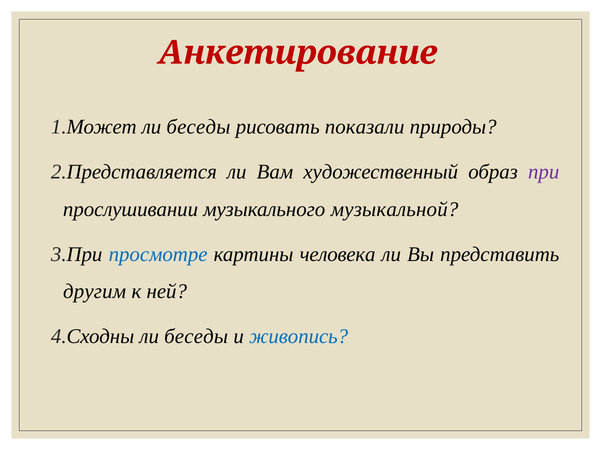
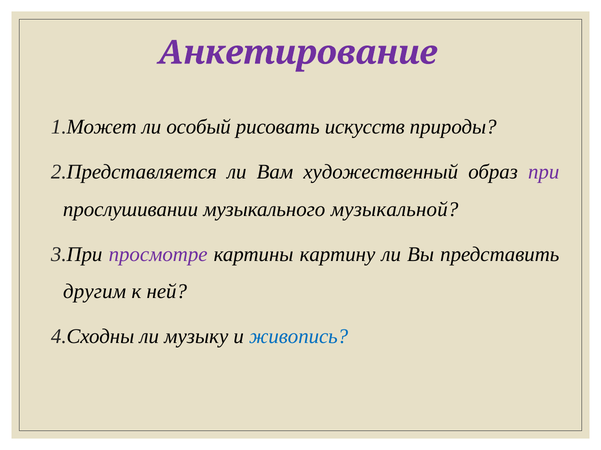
Анкетирование colour: red -> purple (298, 53)
беседы: беседы -> особый (199, 127)
показали: показали -> искусств (365, 127)
просмотре colour: blue -> purple (158, 255)
человека: человека -> картину (337, 255)
беседы: беседы -> музыку (196, 337)
